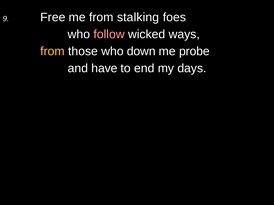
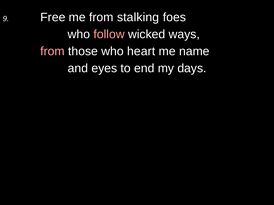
from colour: yellow -> pink (53, 51)
down: down -> heart (141, 51)
probe: probe -> name (194, 51)
have: have -> eyes (104, 68)
